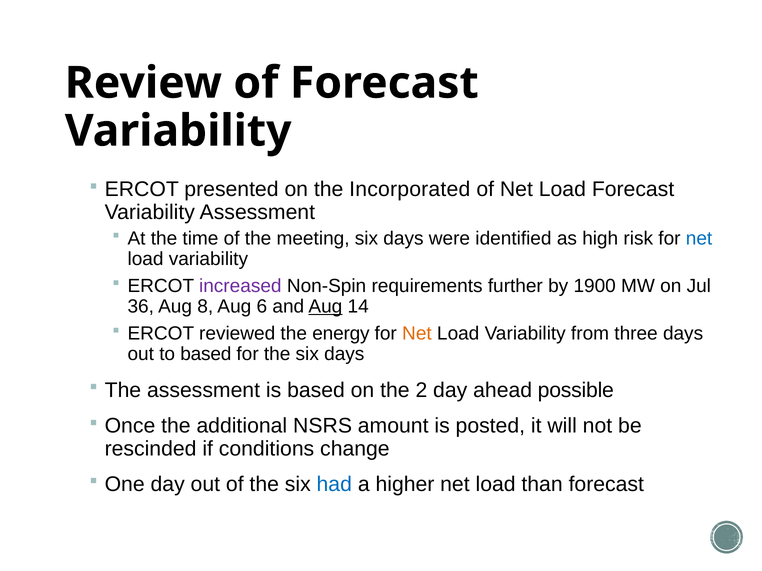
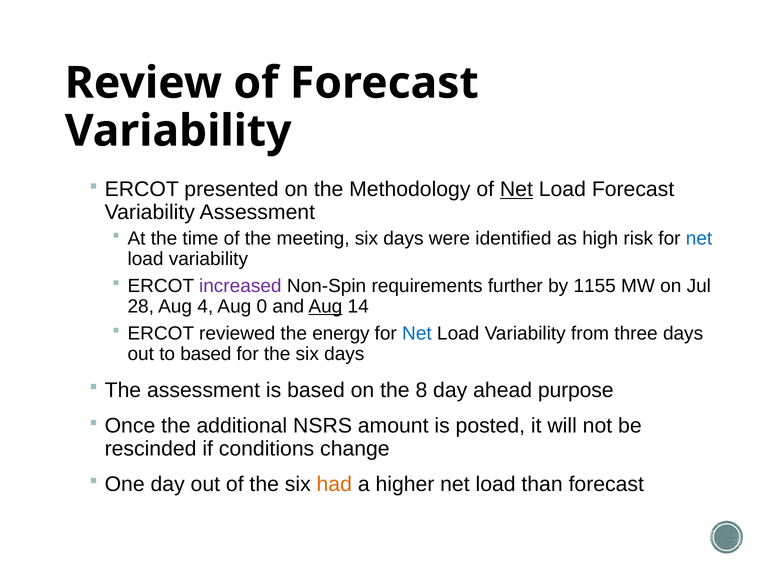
Incorporated: Incorporated -> Methodology (410, 190)
Net underline: none -> present (516, 190)
1900: 1900 -> 1155 (595, 286)
36: 36 -> 28 (141, 307)
8: 8 -> 4 (205, 307)
6: 6 -> 0 (262, 307)
Net colour: orange -> blue (417, 334)
2: 2 -> 8 (421, 391)
possible: possible -> purpose (576, 391)
had colour: blue -> orange (334, 485)
